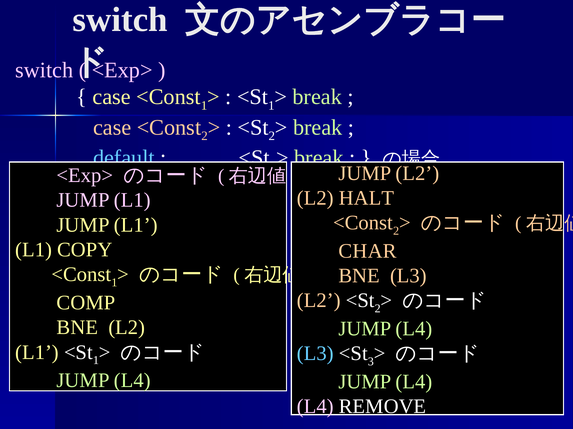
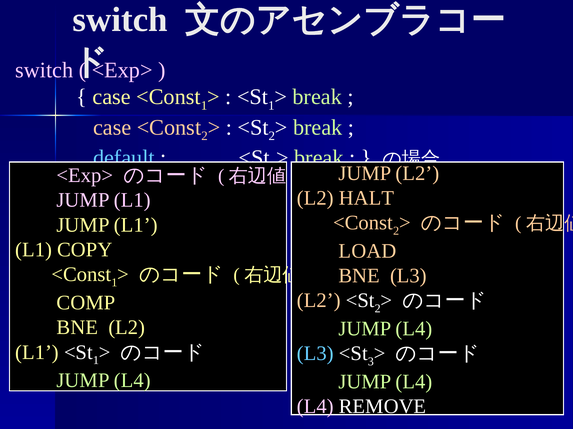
CHAR: CHAR -> LOAD (368, 251)
